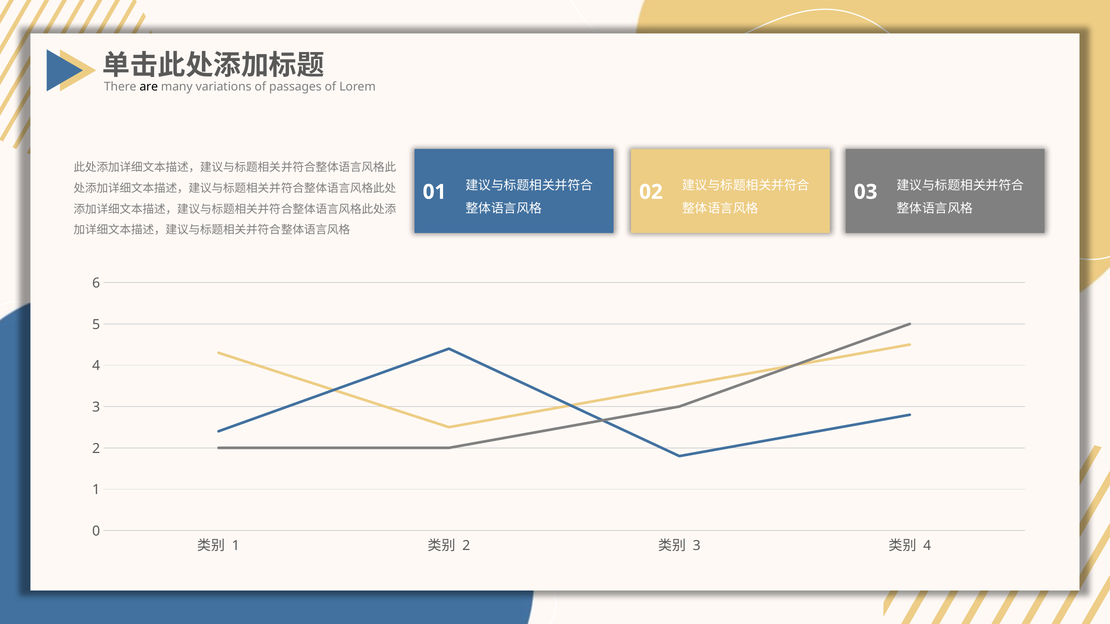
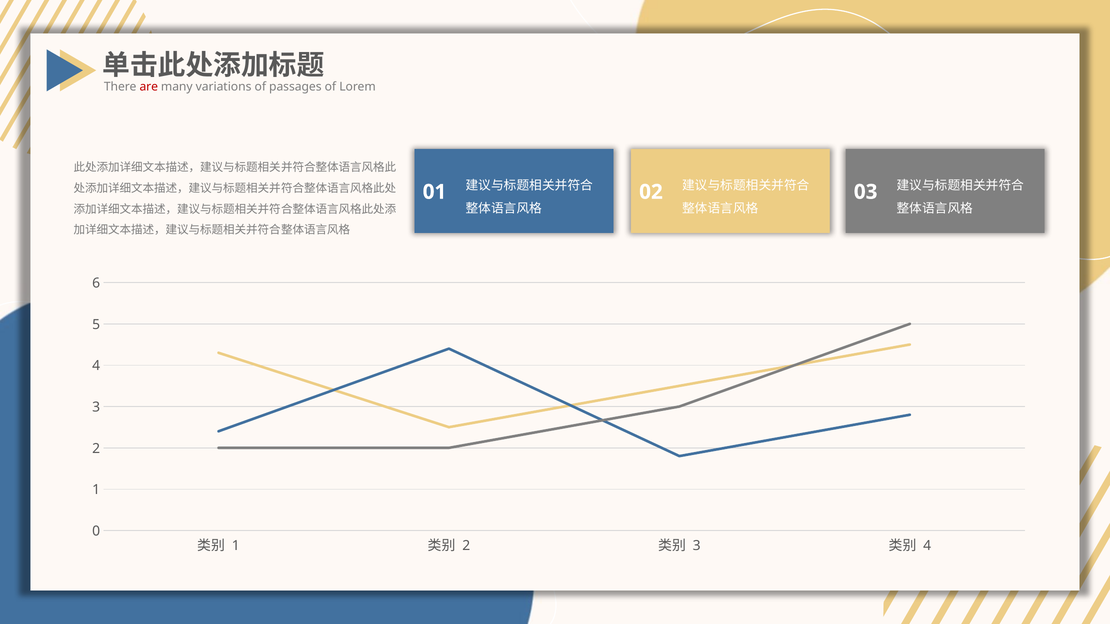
are colour: black -> red (149, 87)
